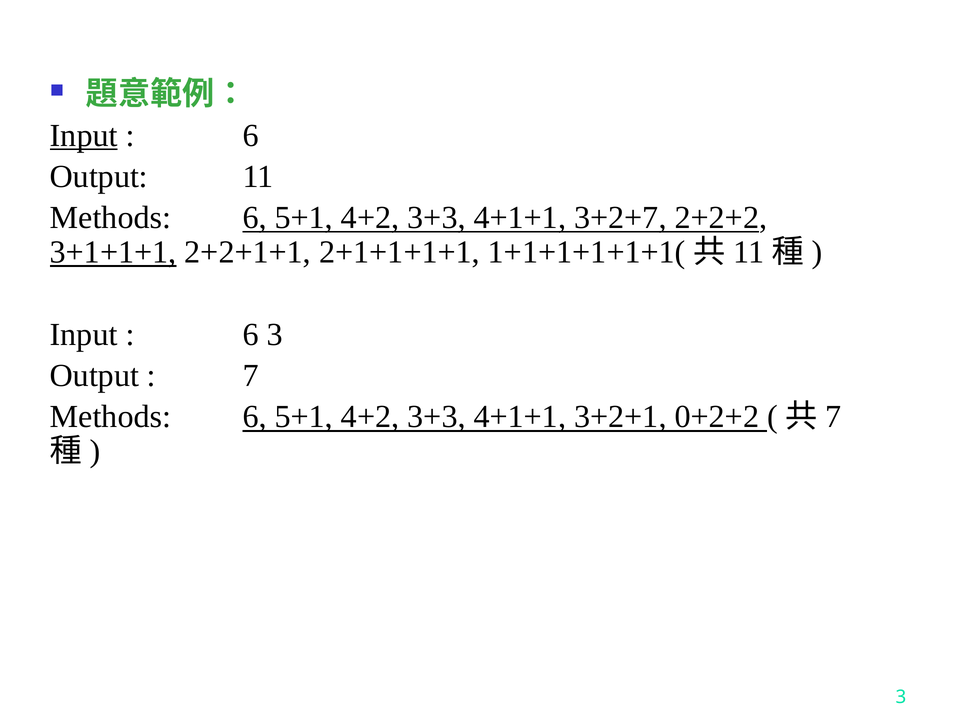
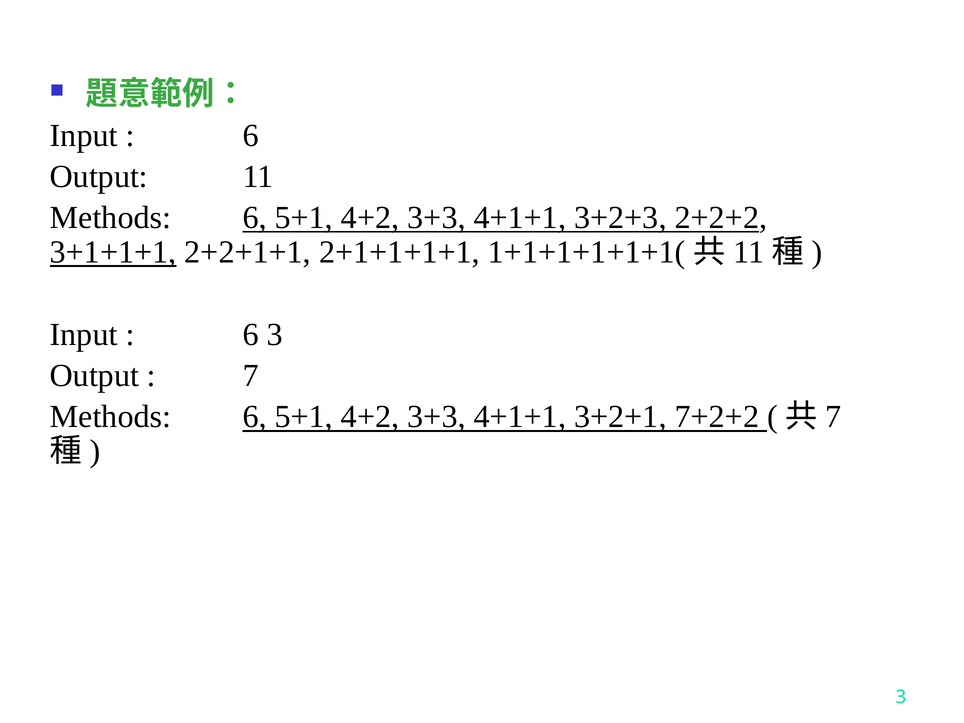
Input underline: present -> none (84, 135)
3+2+7: 3+2+7 -> 3+2+3 (620, 218)
0+2+2: 0+2+2 -> 7+2+2 (717, 417)
